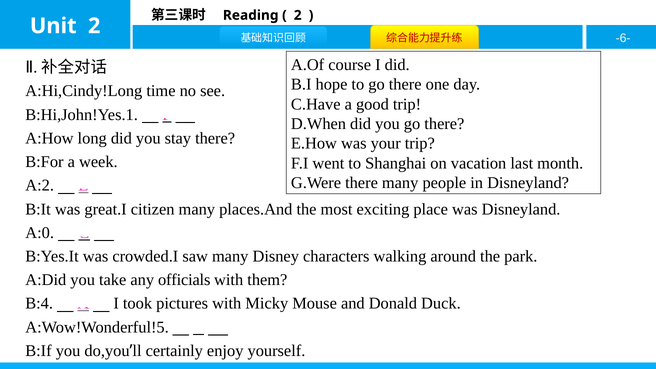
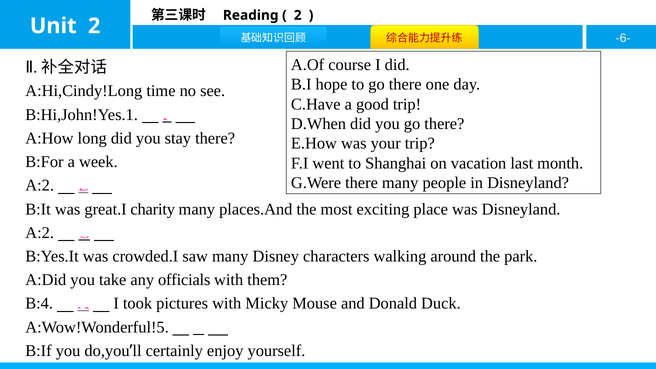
citizen: citizen -> charity (153, 209)
A:0: A:0 -> A:2 (40, 233)
